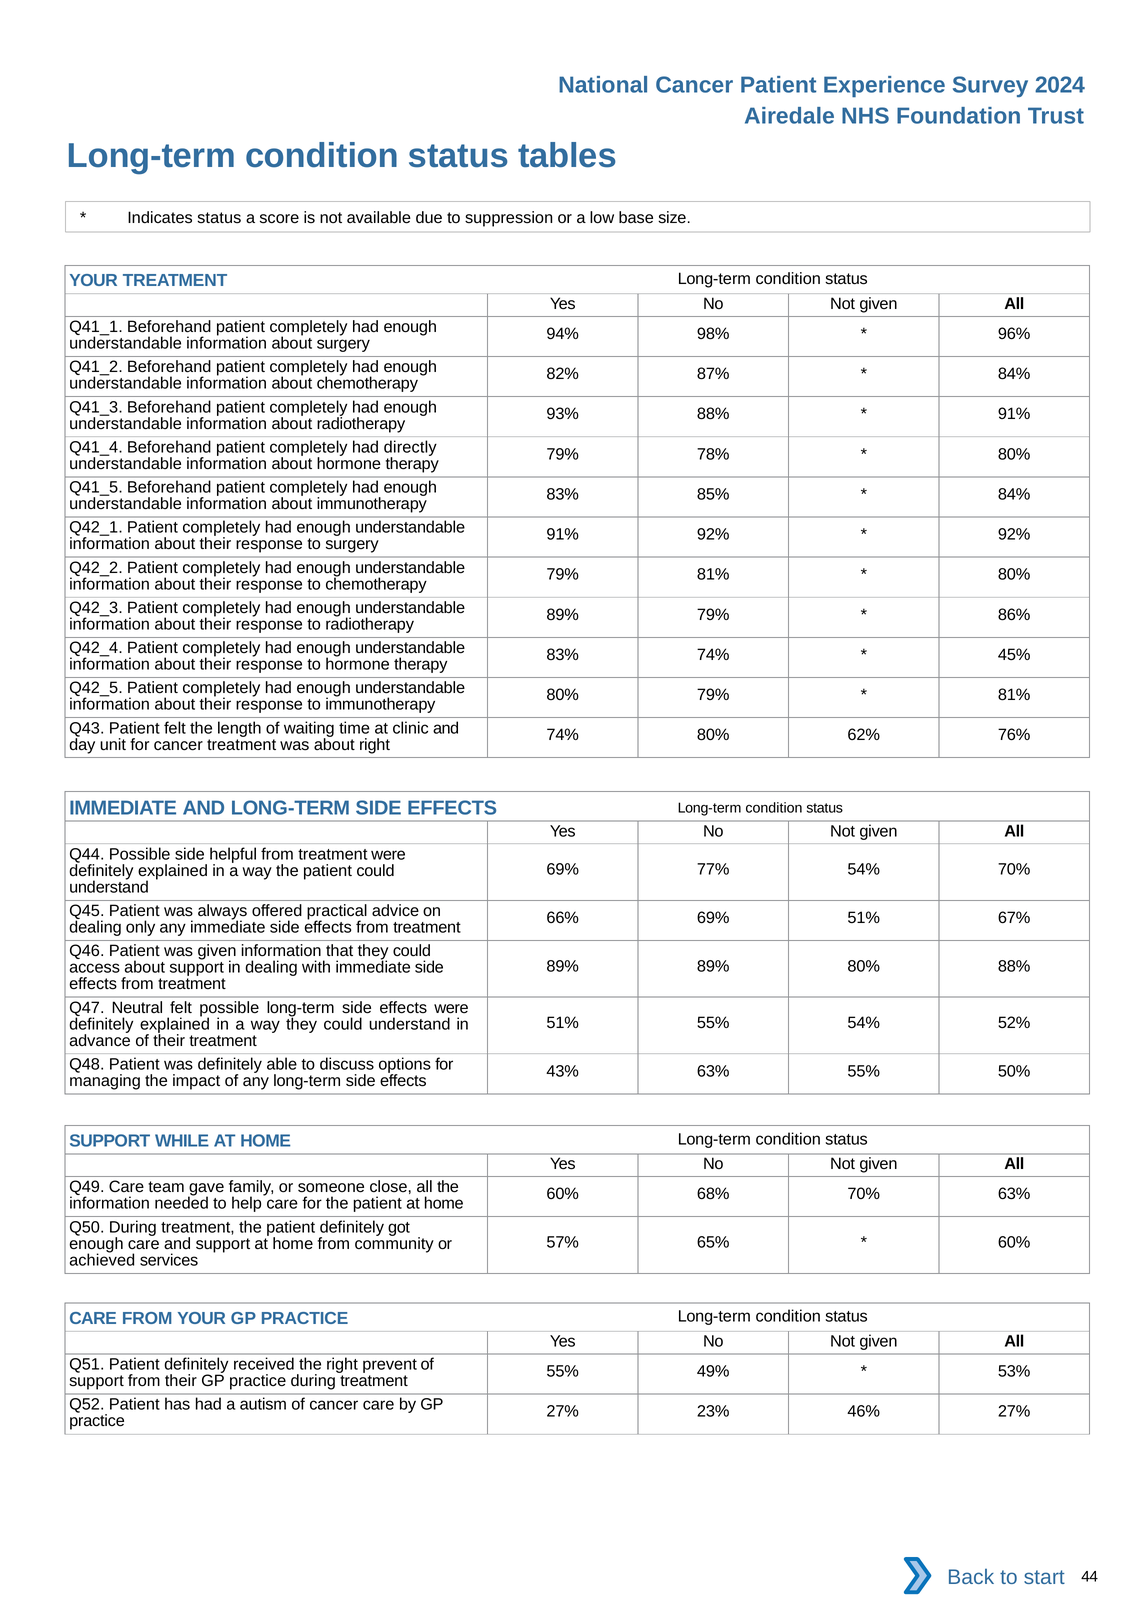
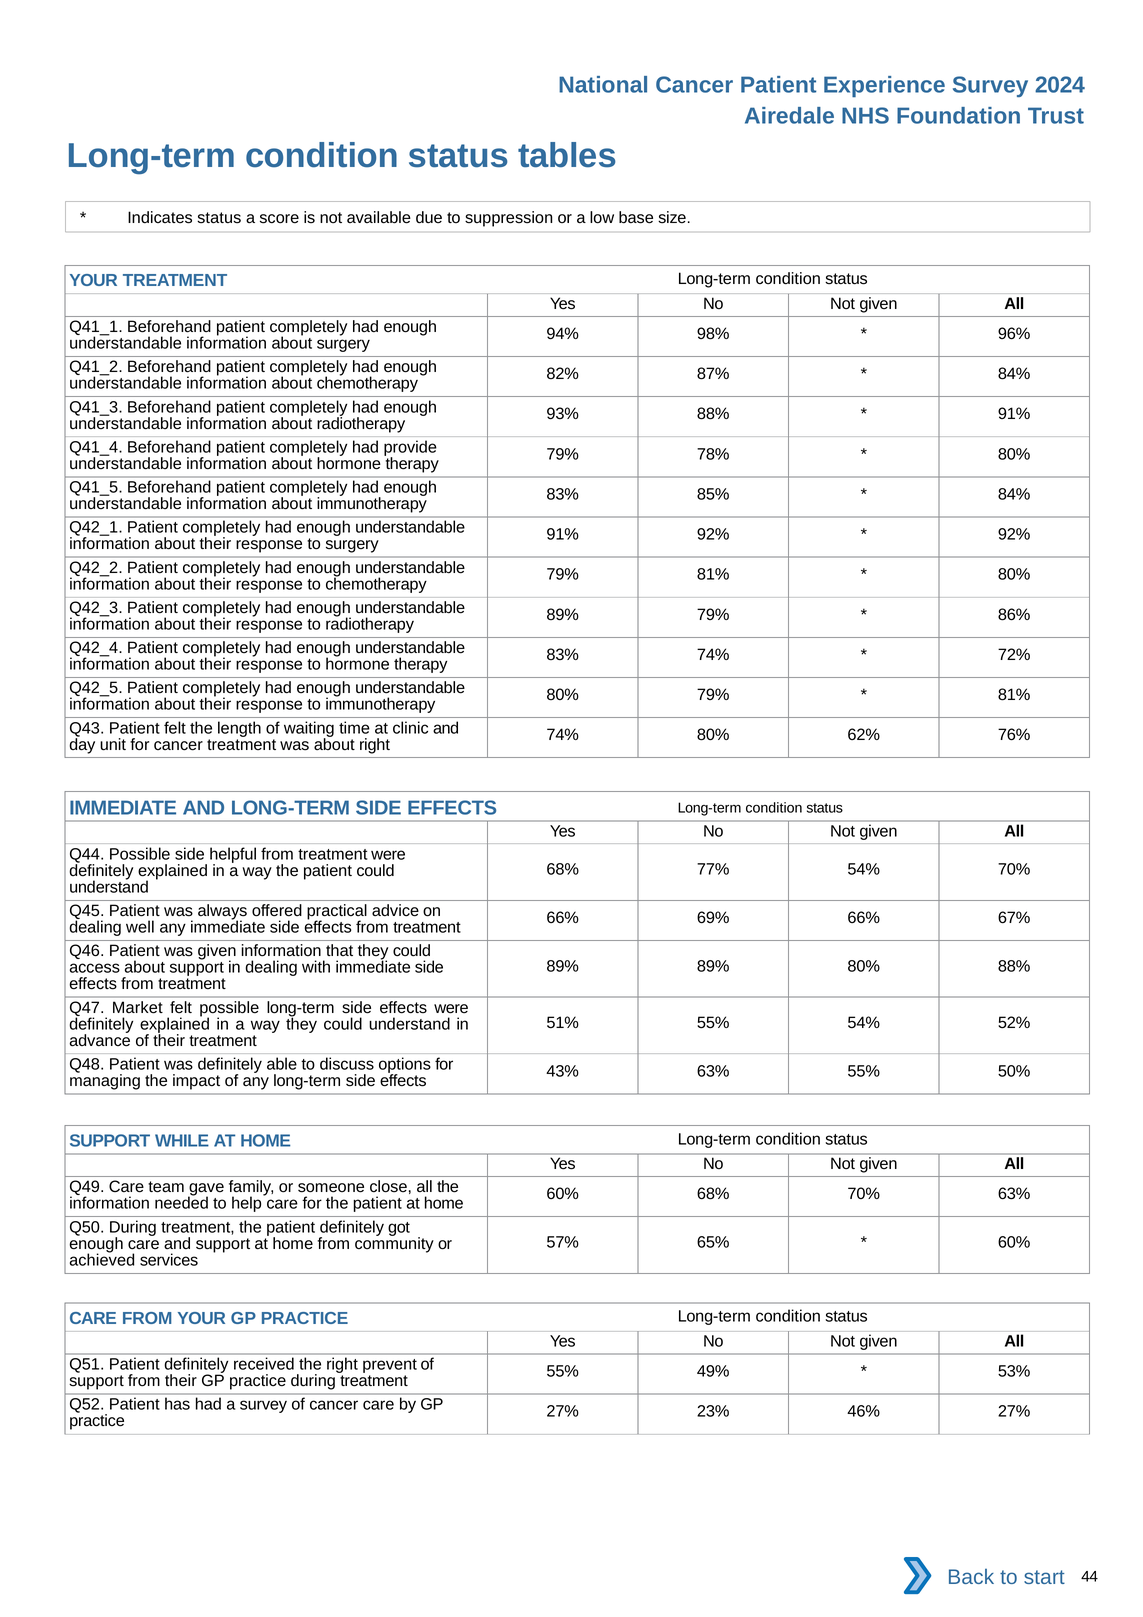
directly: directly -> provide (410, 447)
45%: 45% -> 72% (1014, 655)
69%: 69% -> 68% (563, 870)
69% 51%: 51% -> 66% (864, 918)
only: only -> well (140, 928)
Neutral: Neutral -> Market (137, 1008)
a autism: autism -> survey (263, 1405)
